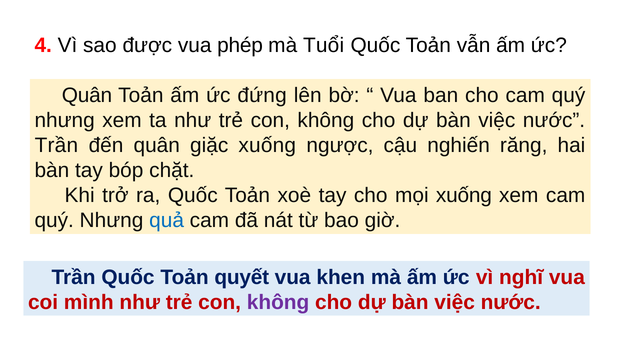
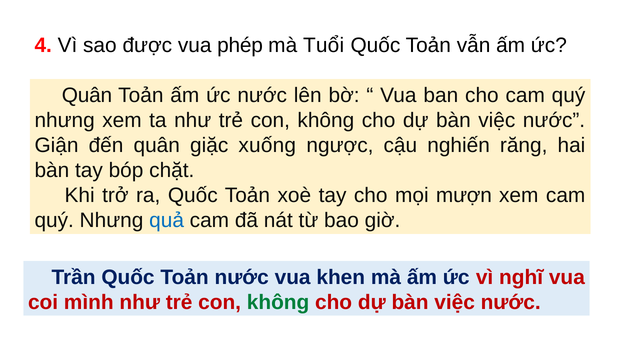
ức đứng: đứng -> nước (262, 95)
Trần: Trần -> Giận (56, 145)
mọi xuống: xuống -> mượn (464, 195)
Toản quyết: quyết -> nước (242, 277)
không colour: purple -> green (278, 302)
